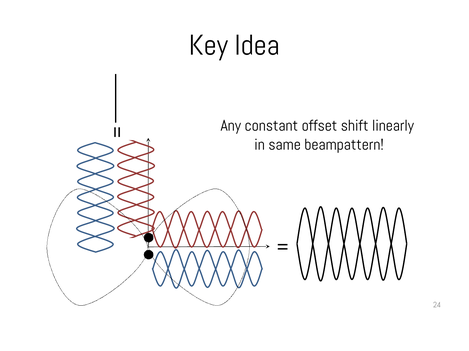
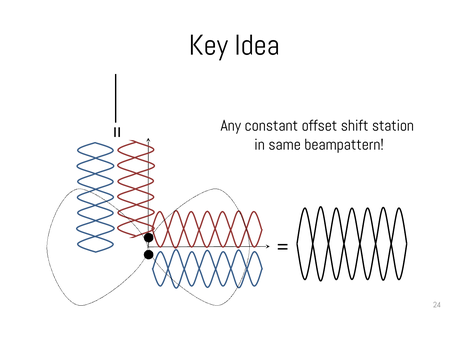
linearly: linearly -> station (393, 126)
